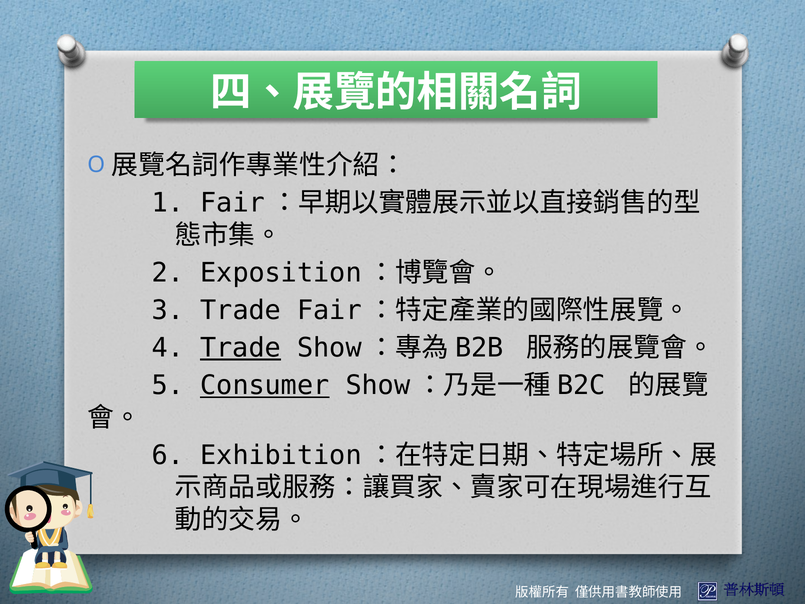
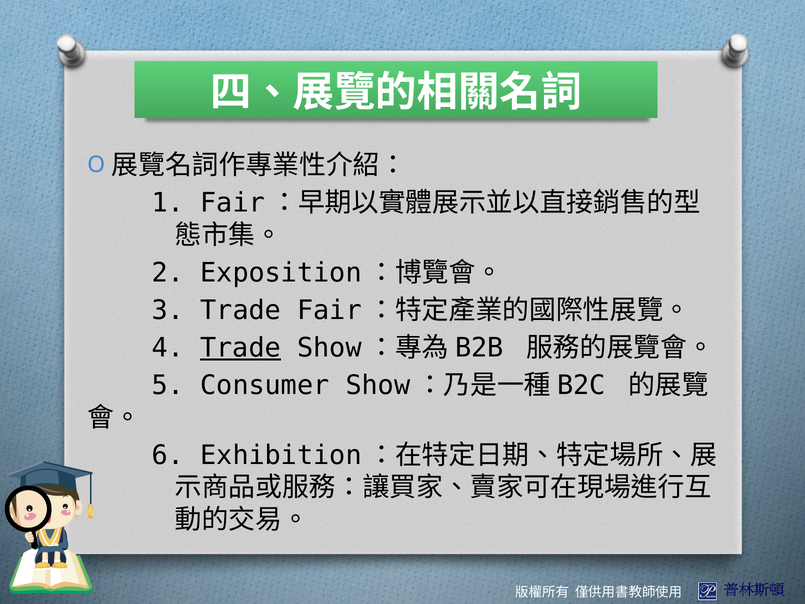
Consumer underline: present -> none (265, 385)
